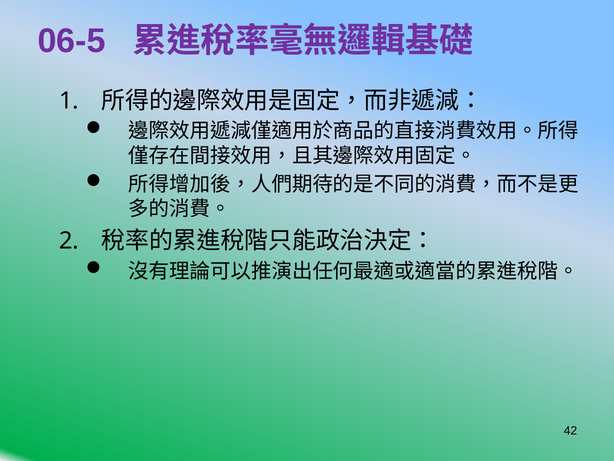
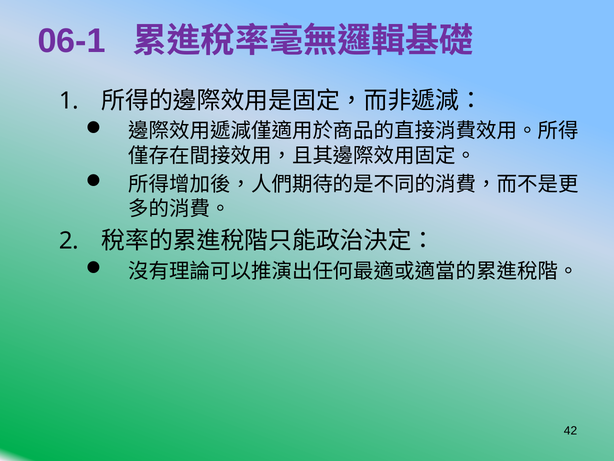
06-5: 06-5 -> 06-1 (72, 41)
